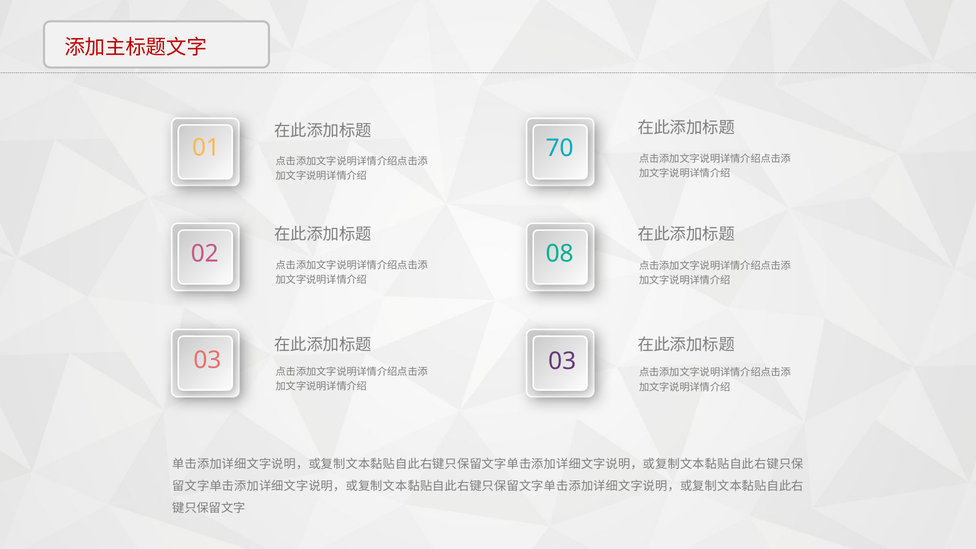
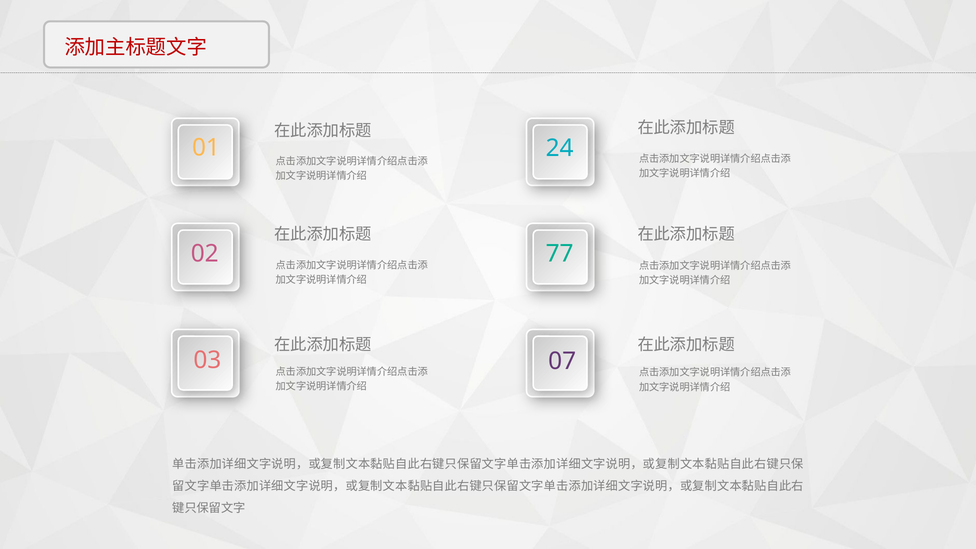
70: 70 -> 24 (560, 148)
08: 08 -> 77 (560, 254)
03 03: 03 -> 07 (562, 361)
